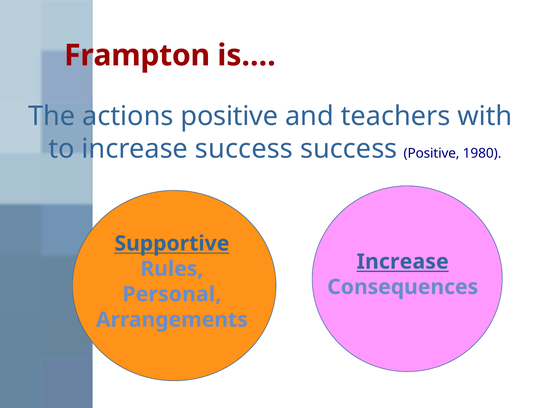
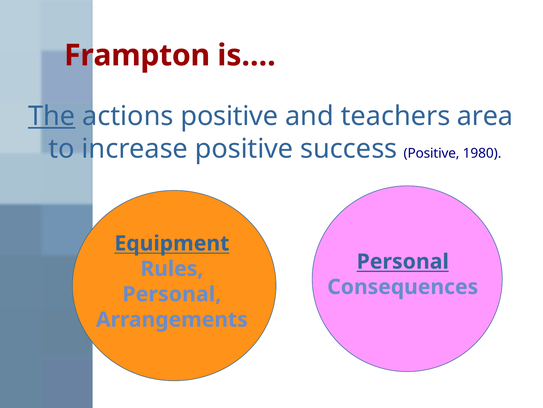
The underline: none -> present (52, 116)
with: with -> area (485, 116)
increase success: success -> positive (244, 149)
Supportive: Supportive -> Equipment (172, 243)
Increase: Increase -> Personal (403, 261)
